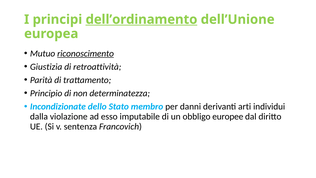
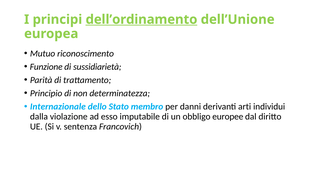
riconoscimento underline: present -> none (86, 53)
Giustizia: Giustizia -> Funzione (46, 67)
retroattività: retroattività -> sussidiarietà (97, 67)
Incondizionate: Incondizionate -> Internazionale (58, 106)
